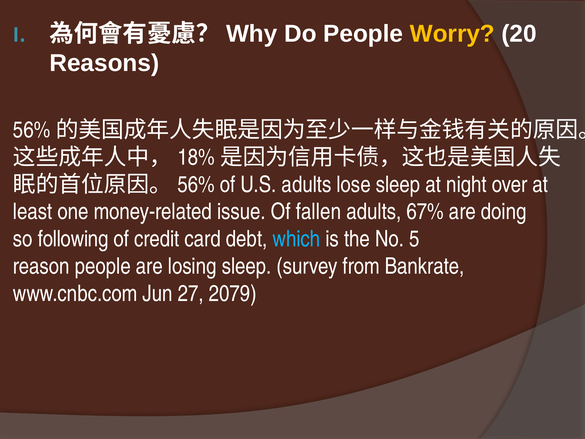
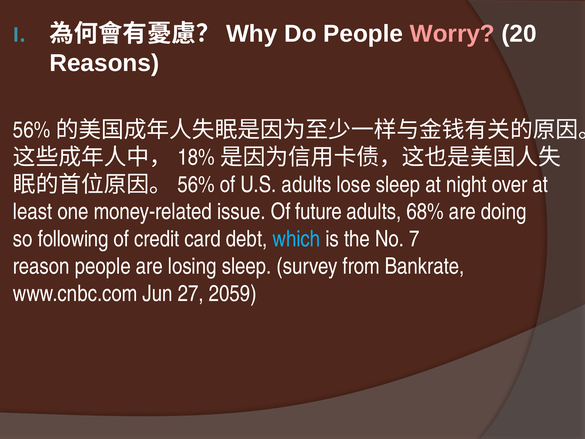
Worry colour: yellow -> pink (452, 34)
fallen: fallen -> future (319, 212)
67%: 67% -> 68% (425, 212)
5: 5 -> 7 (414, 239)
2079: 2079 -> 2059 (233, 293)
